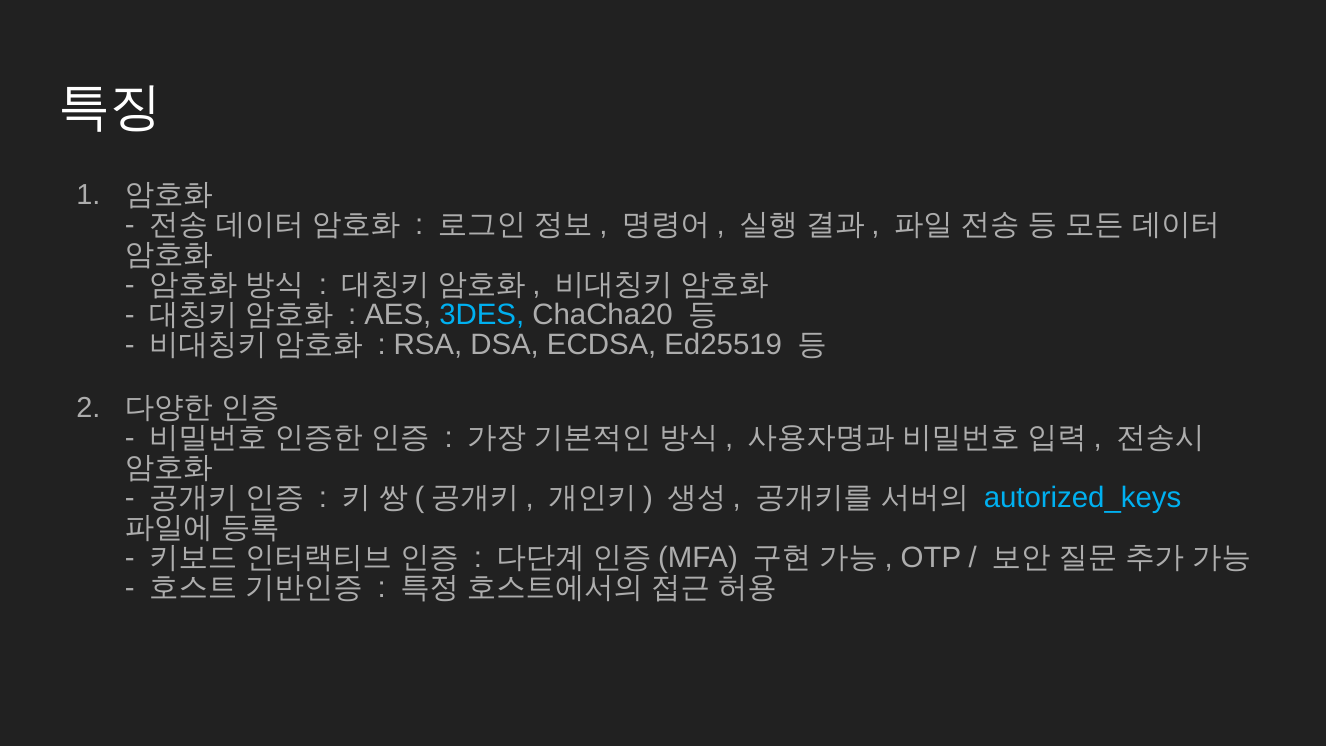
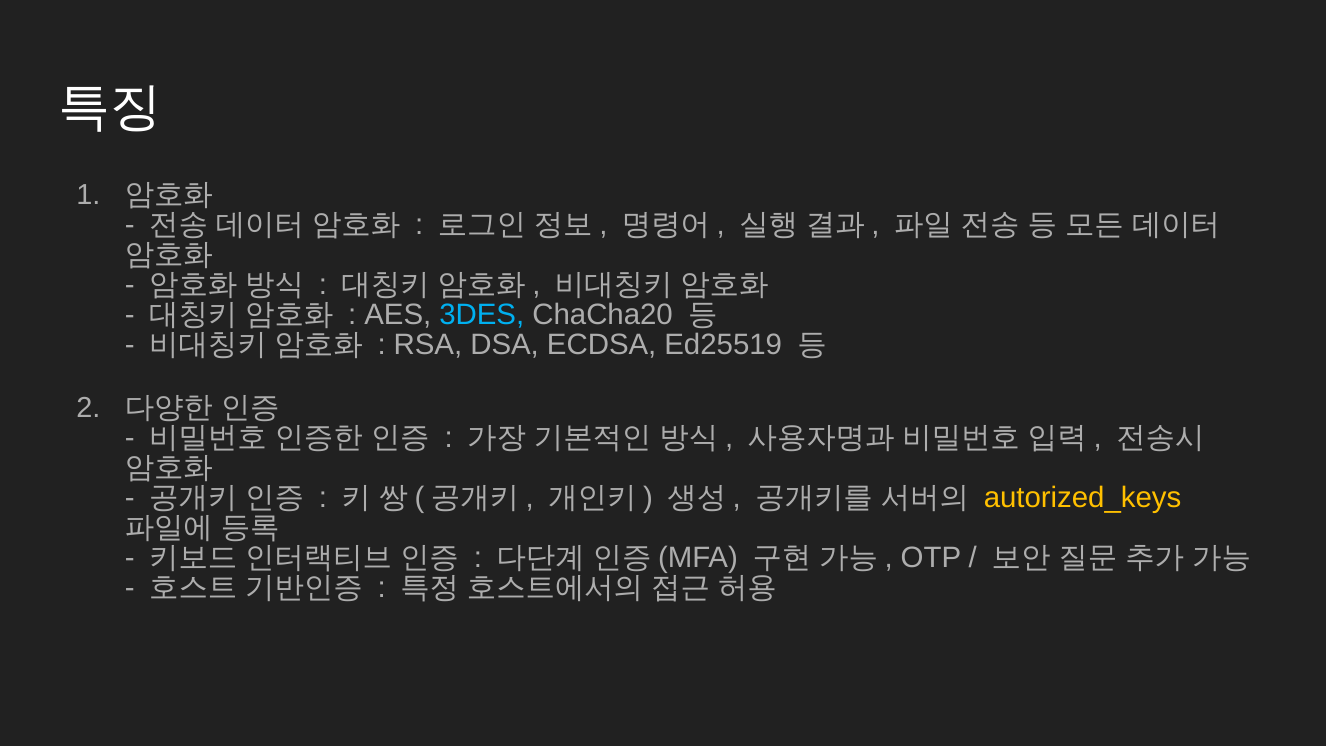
autorized_keys colour: light blue -> yellow (1083, 498)
